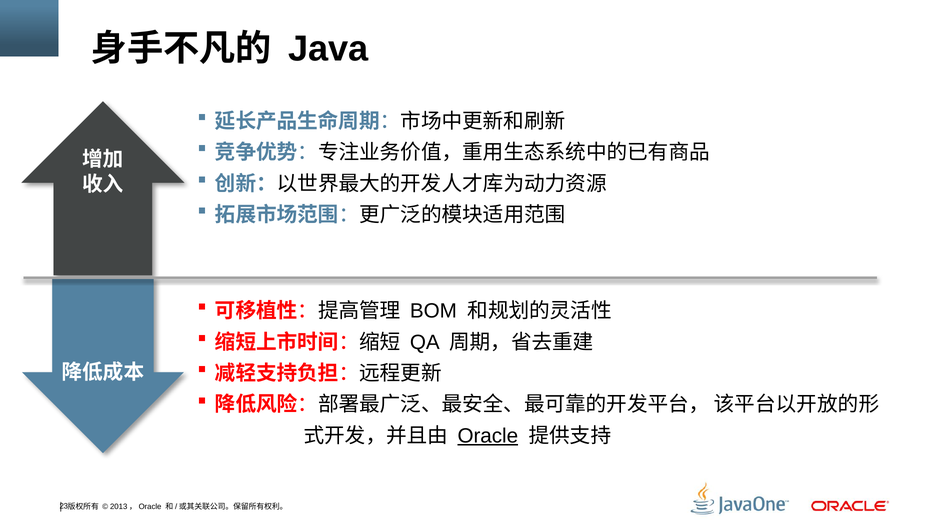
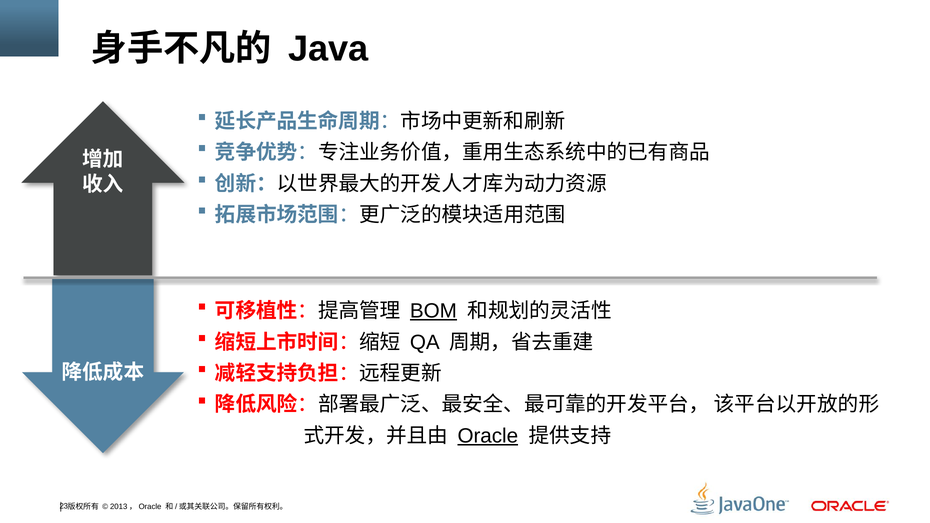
BOM underline: none -> present (433, 311)
